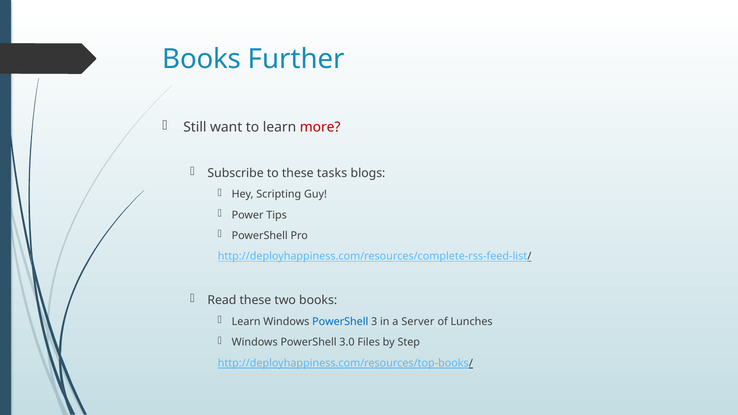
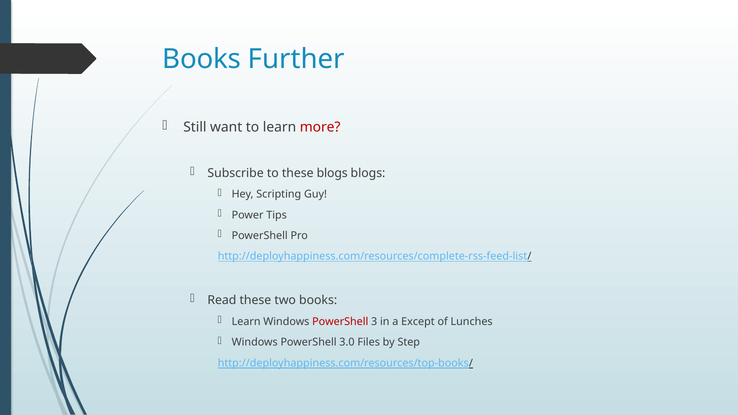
these tasks: tasks -> blogs (332, 173)
PowerShell colour: blue -> red (340, 322)
Server: Server -> Except (418, 322)
